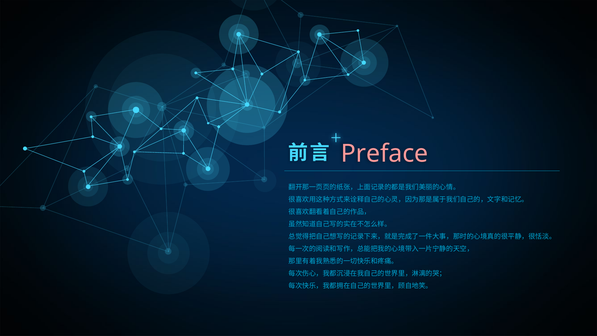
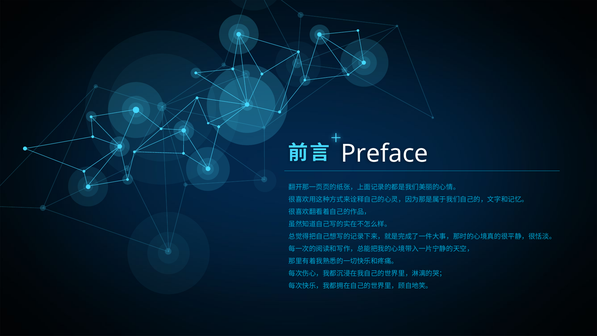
Preface colour: pink -> white (385, 154)
